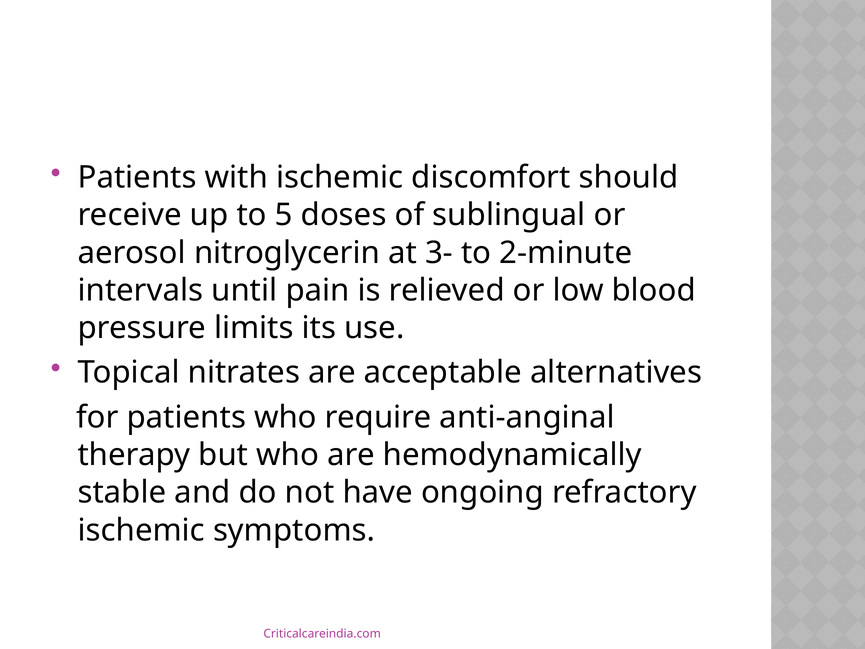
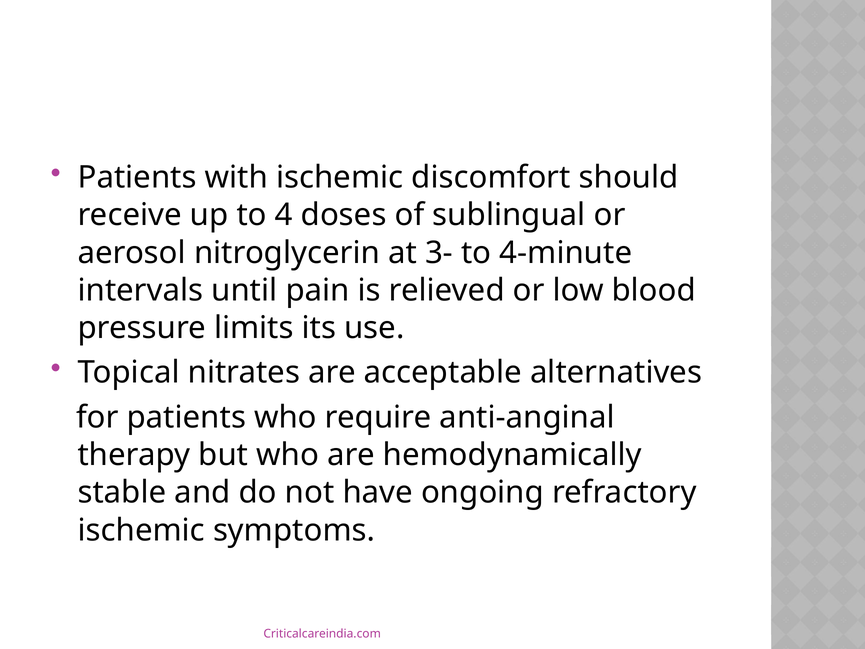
5: 5 -> 4 (284, 215)
2-minute: 2-minute -> 4-minute (566, 253)
